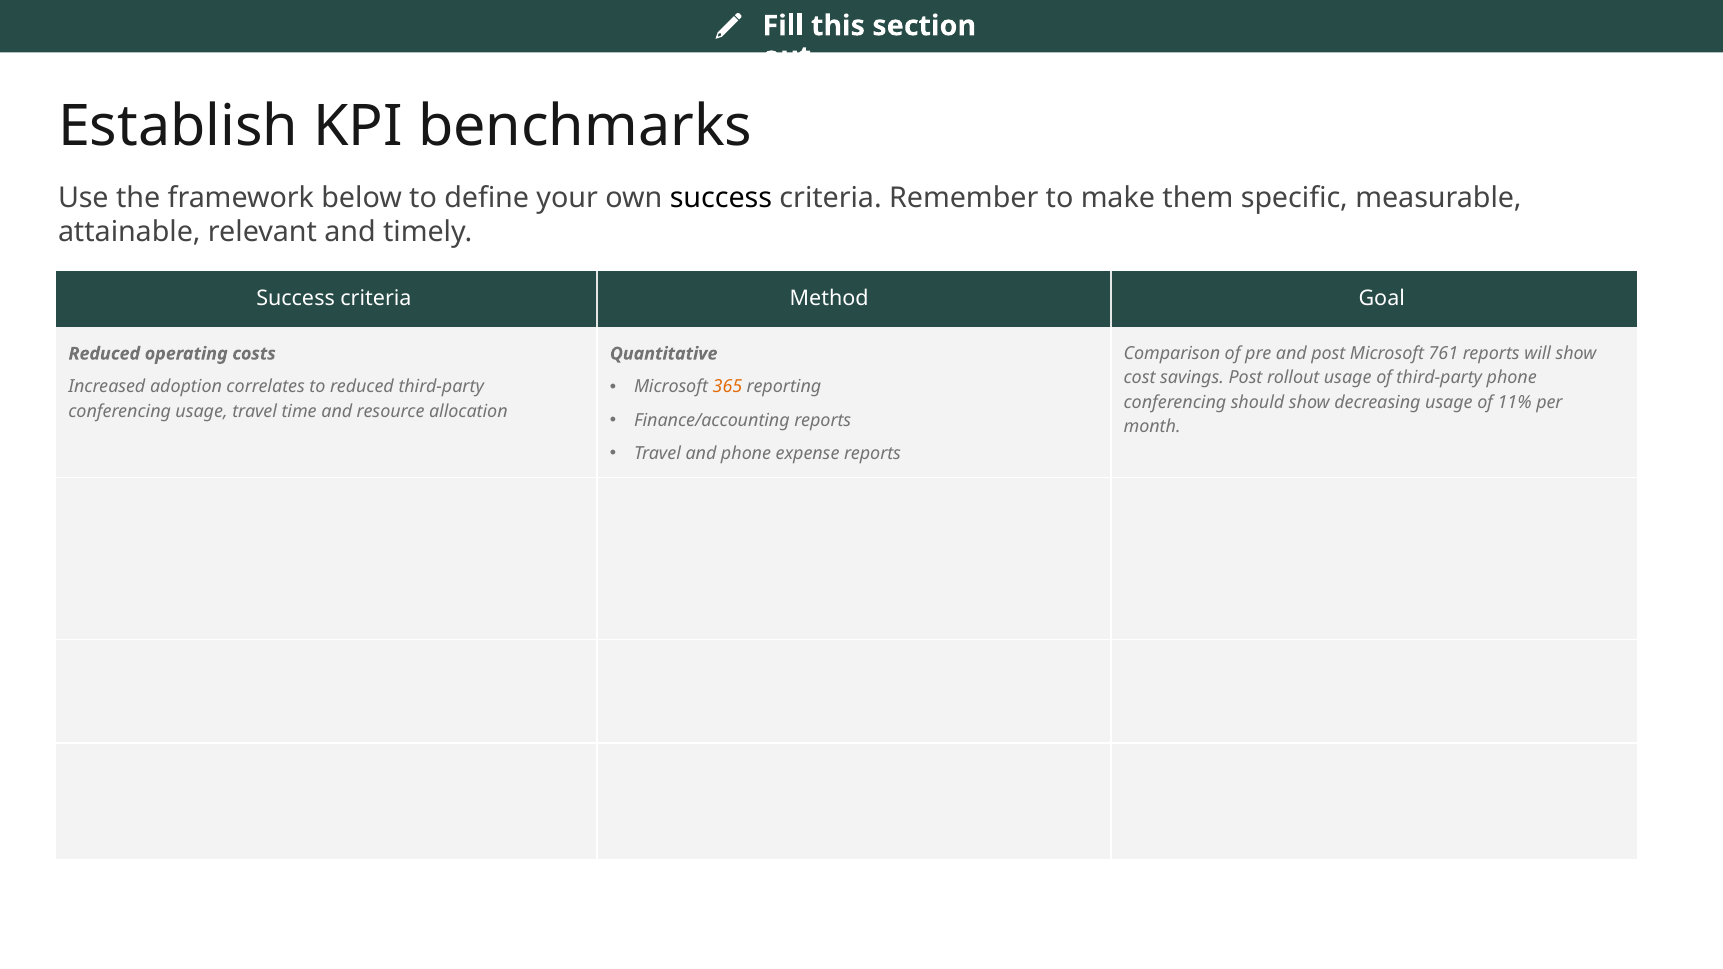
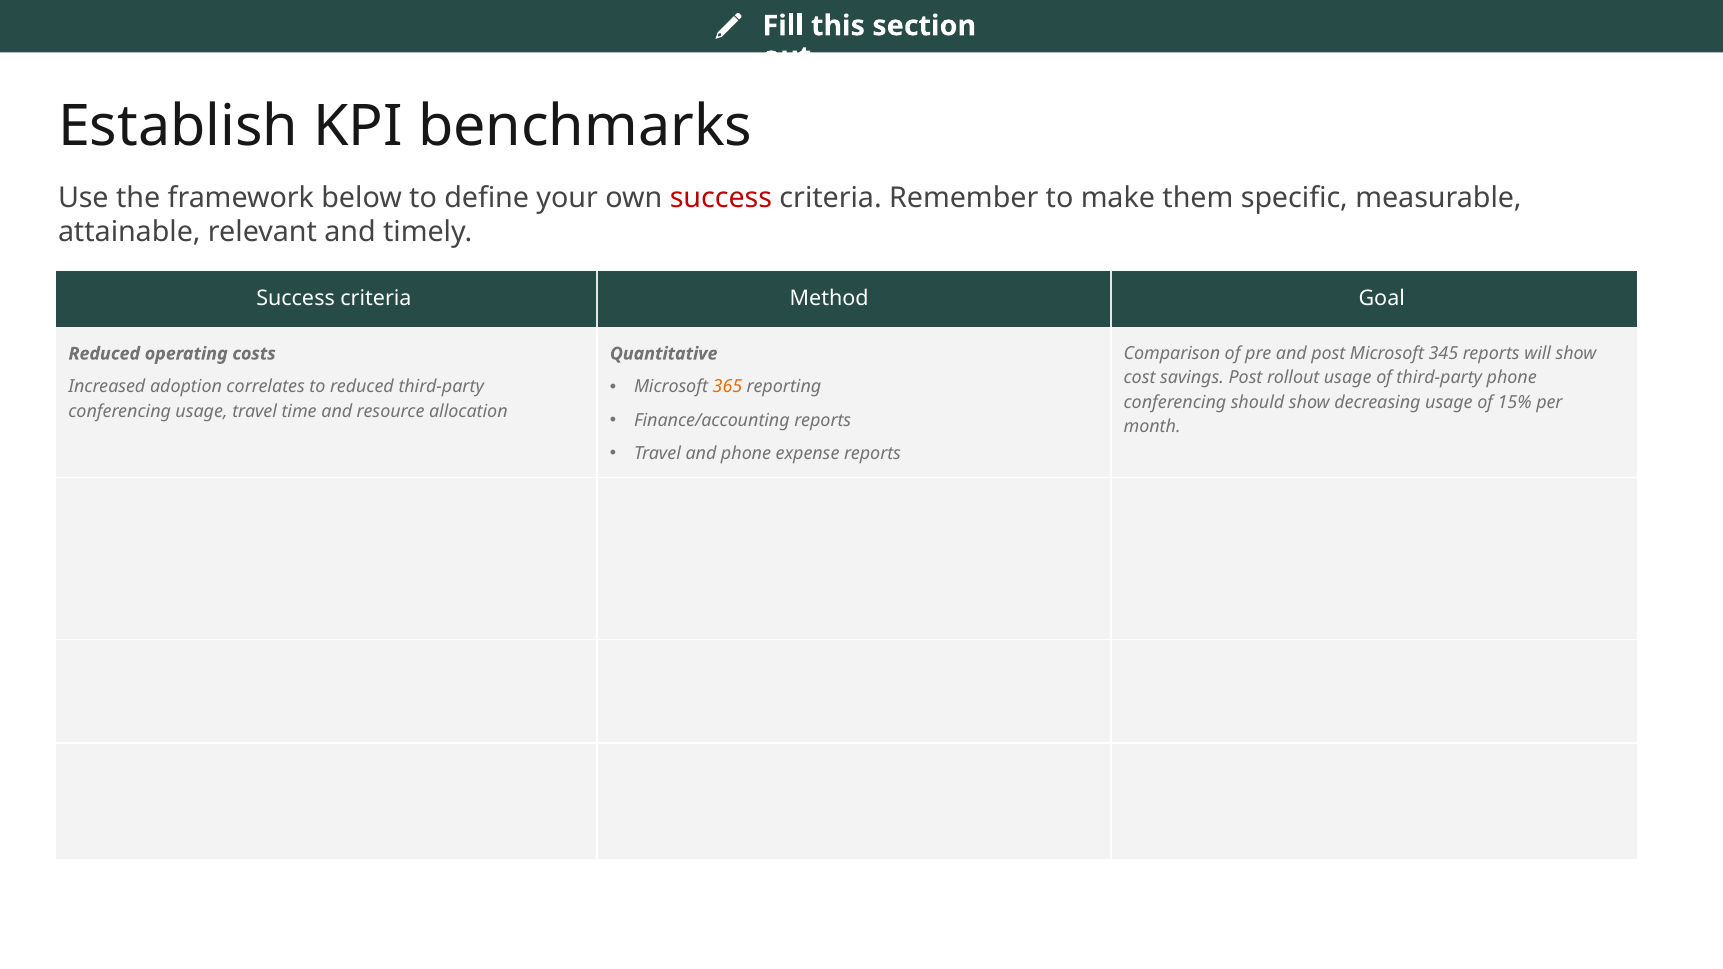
success colour: black -> red (721, 198)
761: 761 -> 345 (1443, 354)
11%: 11% -> 15% (1515, 402)
